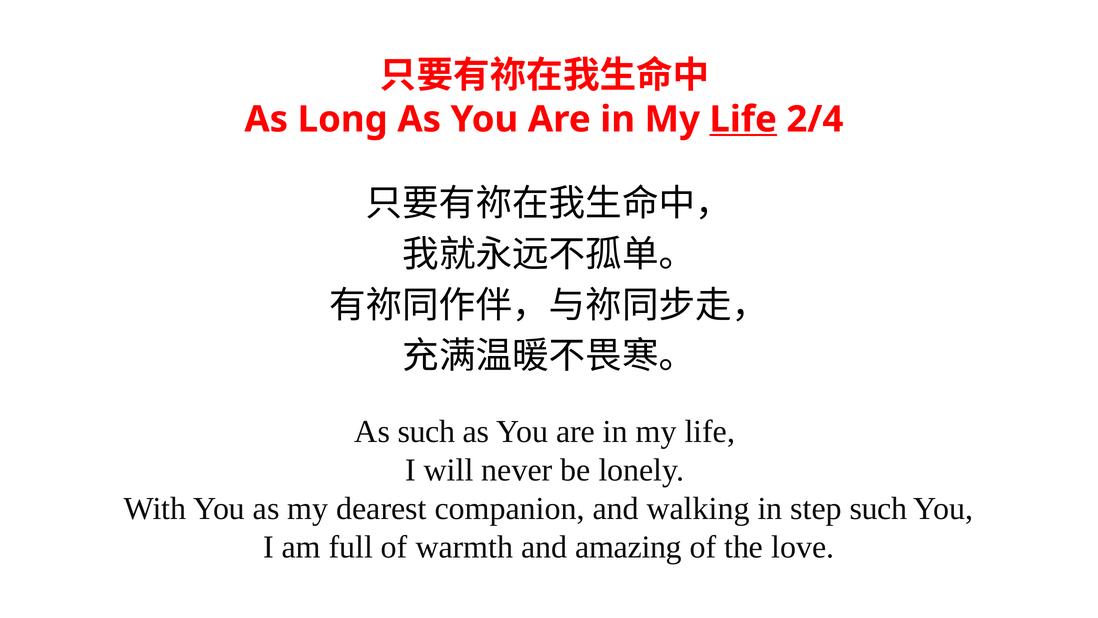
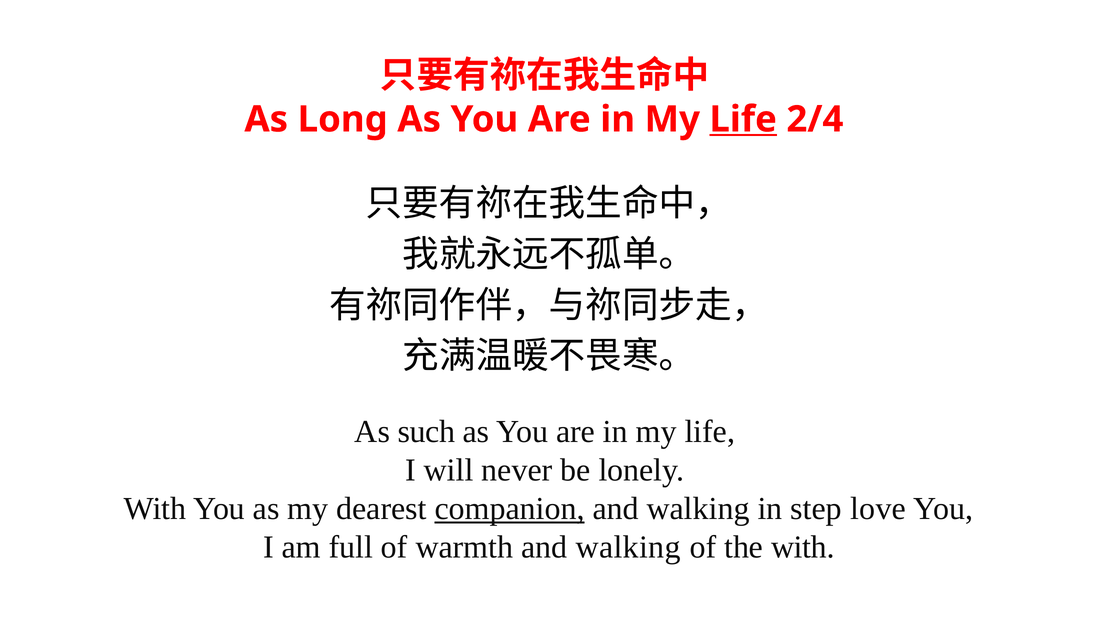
companion underline: none -> present (510, 508)
step such: such -> love (878, 508)
warmth and amazing: amazing -> walking (628, 547)
the love: love -> with (803, 547)
